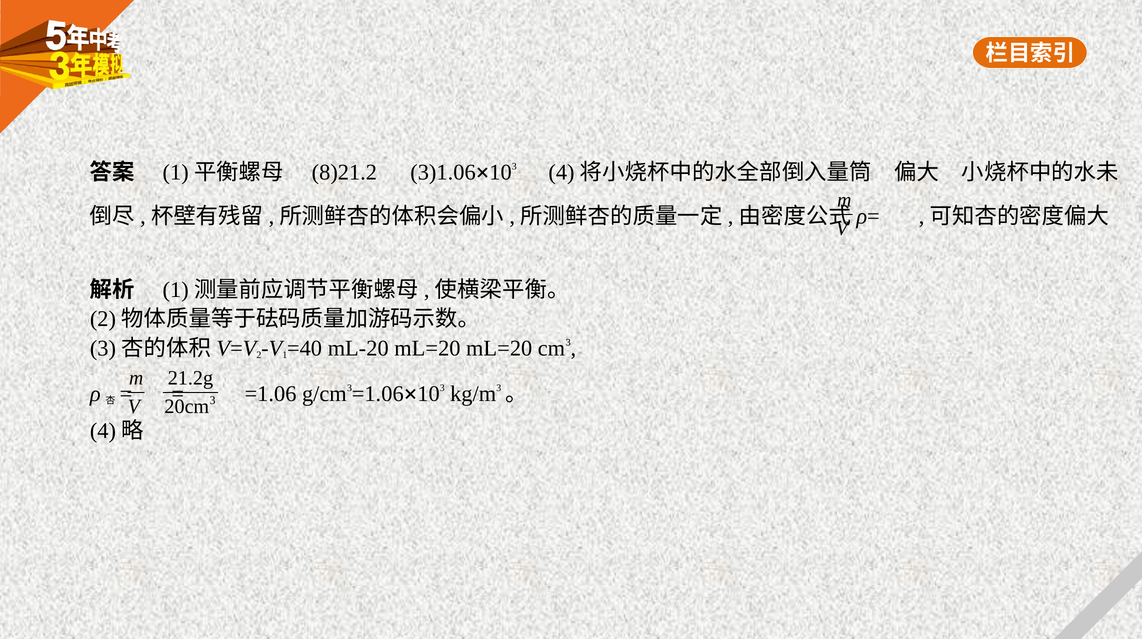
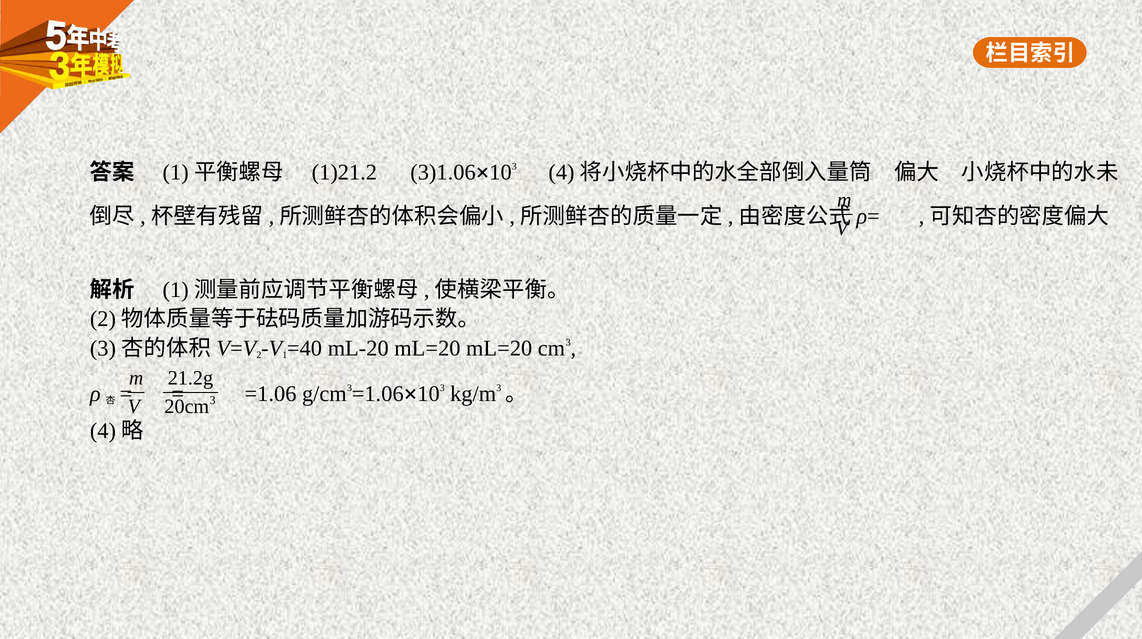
8)21.2: 8)21.2 -> 1)21.2 (344, 172)
